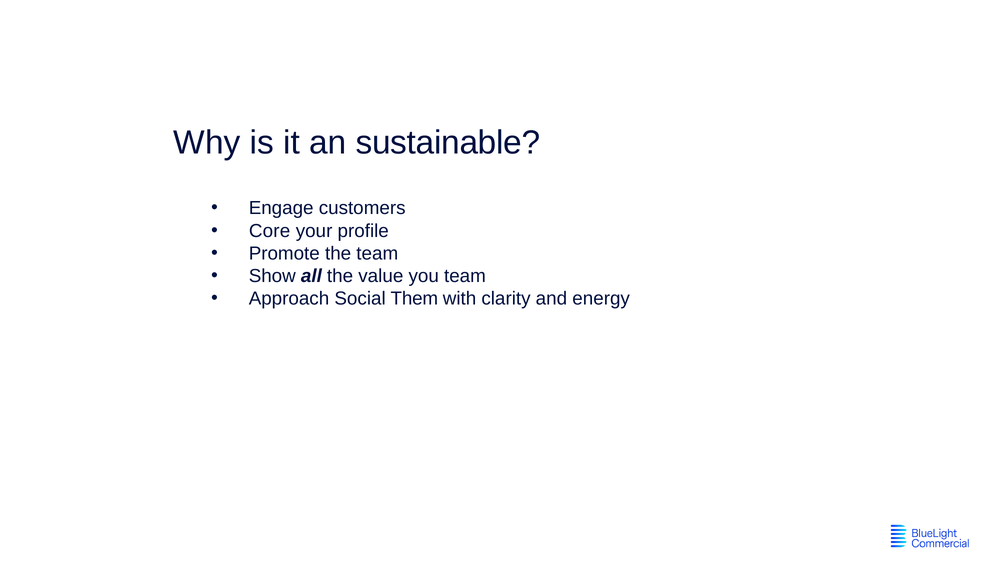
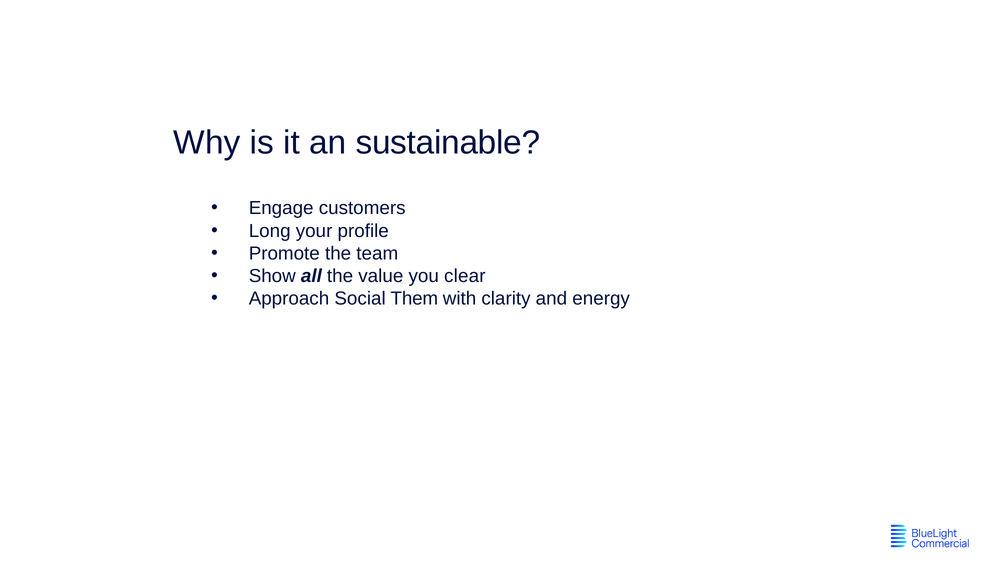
Core: Core -> Long (270, 231)
you team: team -> clear (465, 276)
